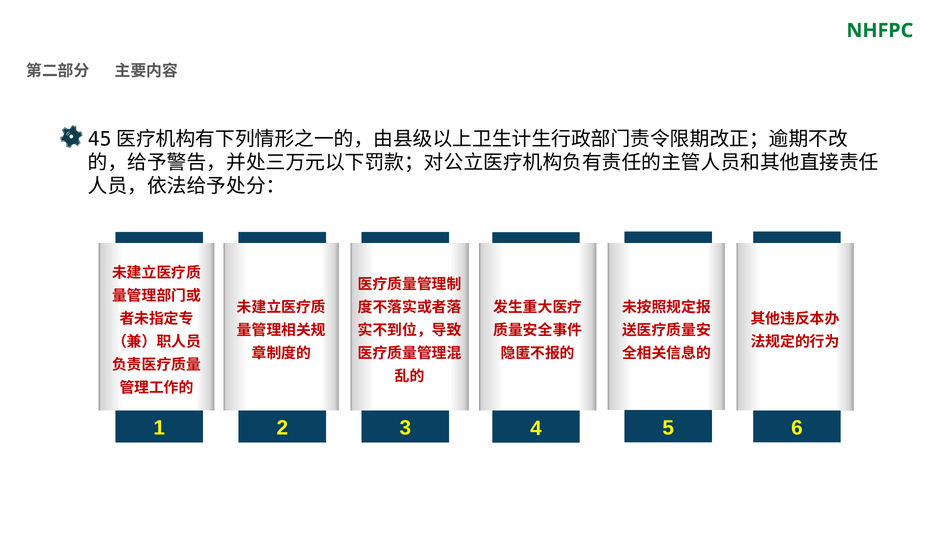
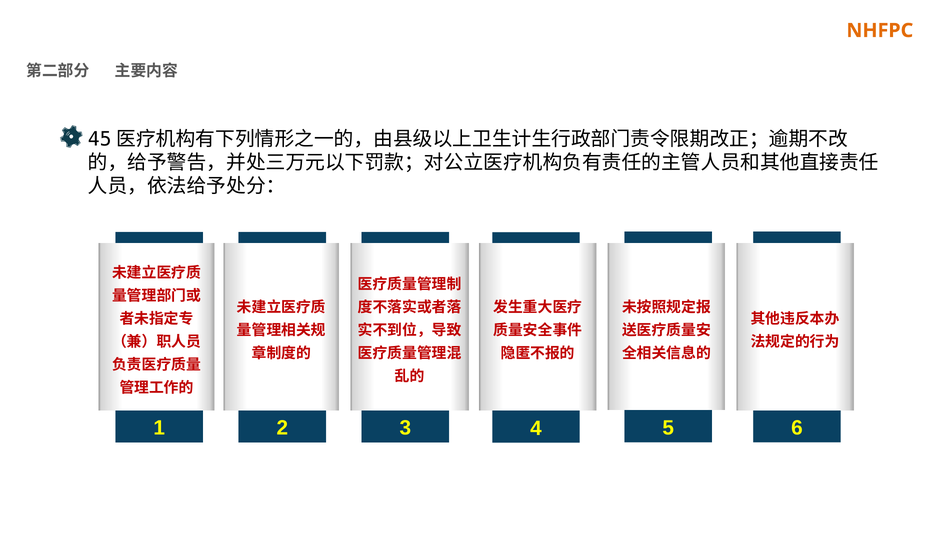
NHFPC colour: green -> orange (880, 31)
